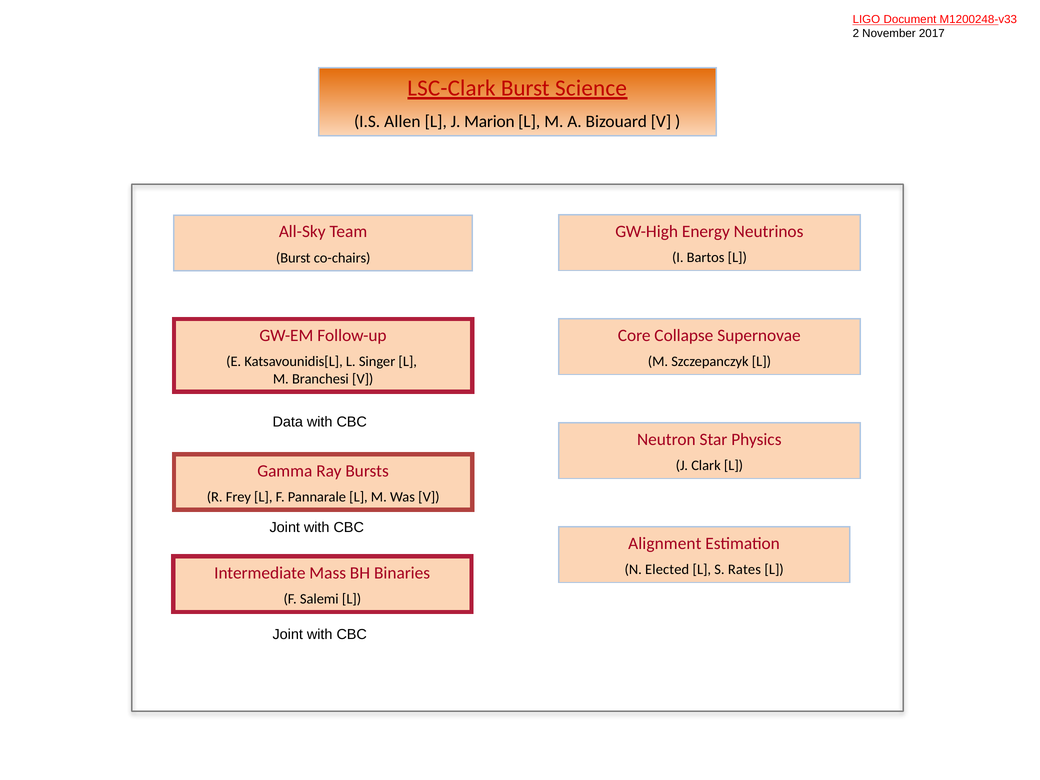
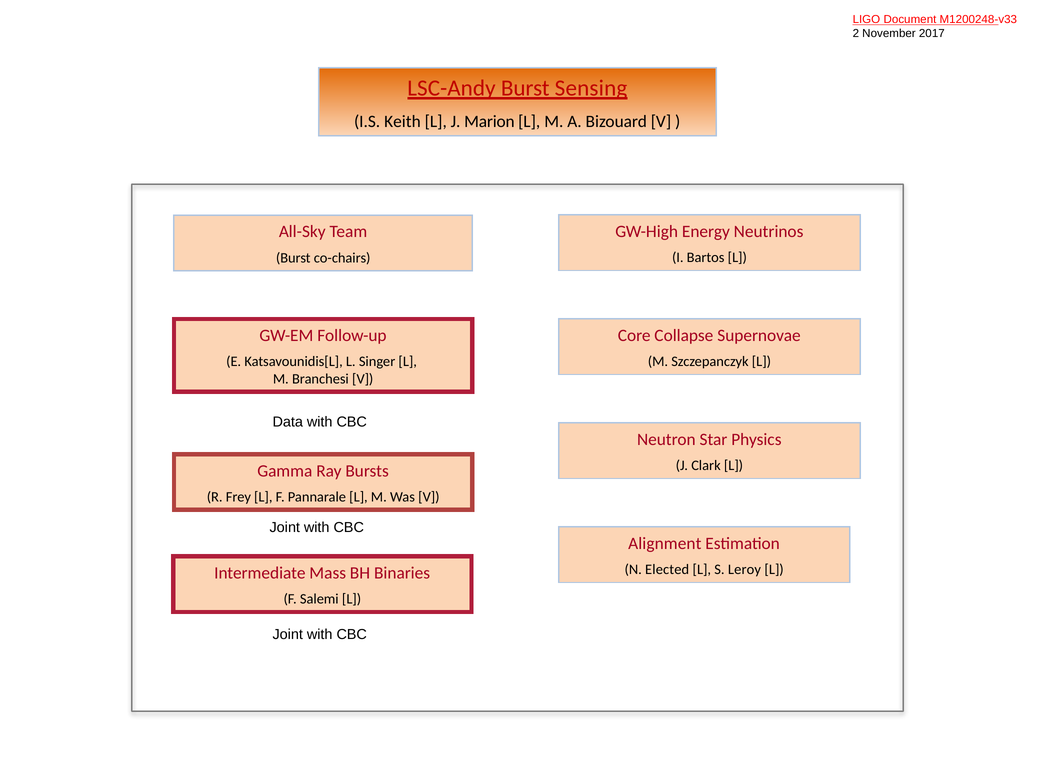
LSC-Clark: LSC-Clark -> LSC-Andy (451, 88)
Science: Science -> Sensing (591, 88)
Allen: Allen -> Keith (402, 121)
Rates: Rates -> Leroy (744, 570)
